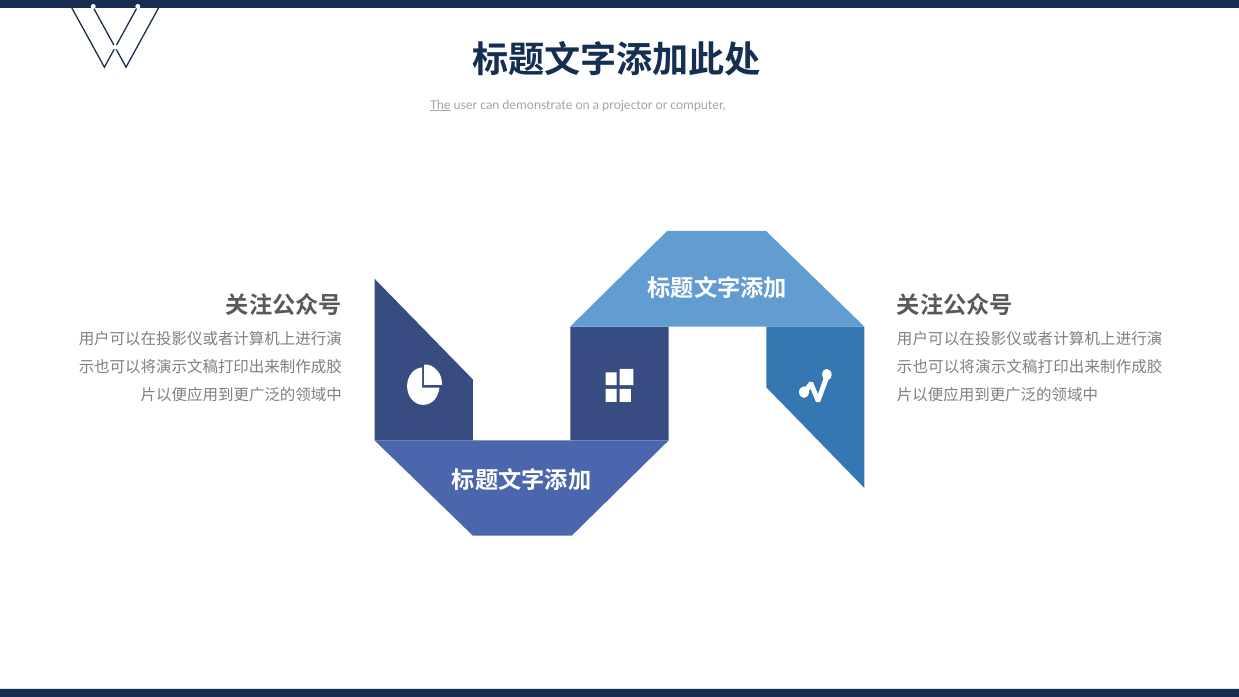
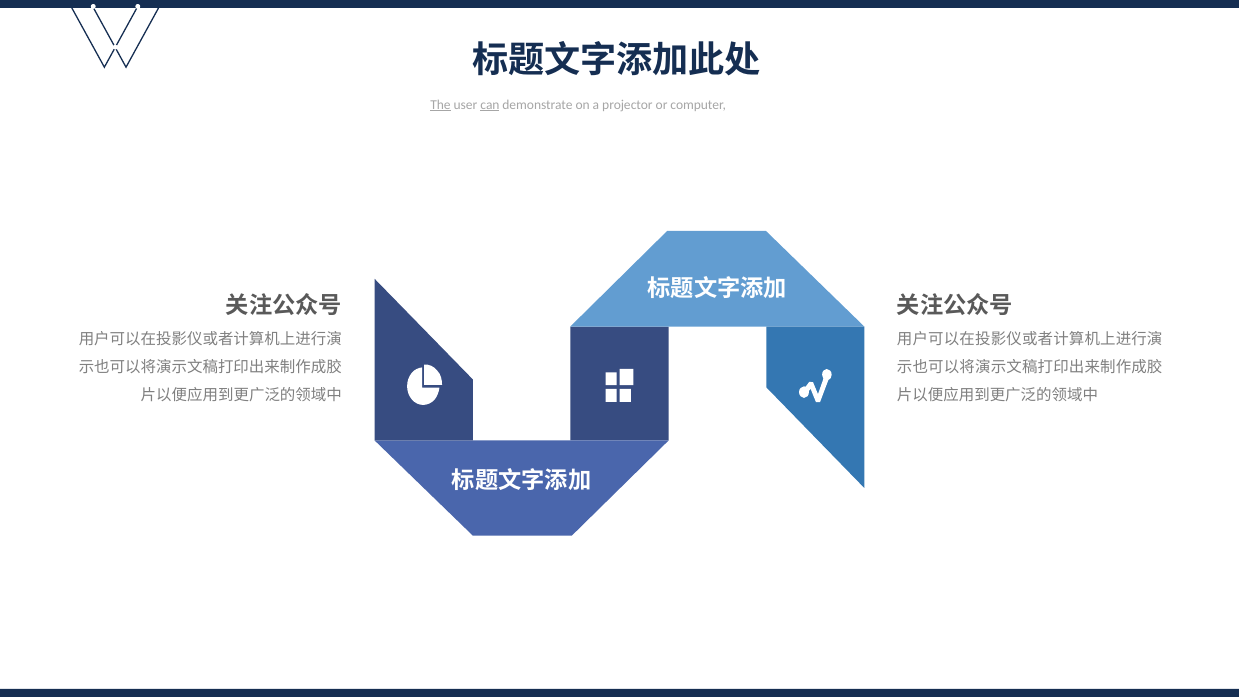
can underline: none -> present (490, 105)
